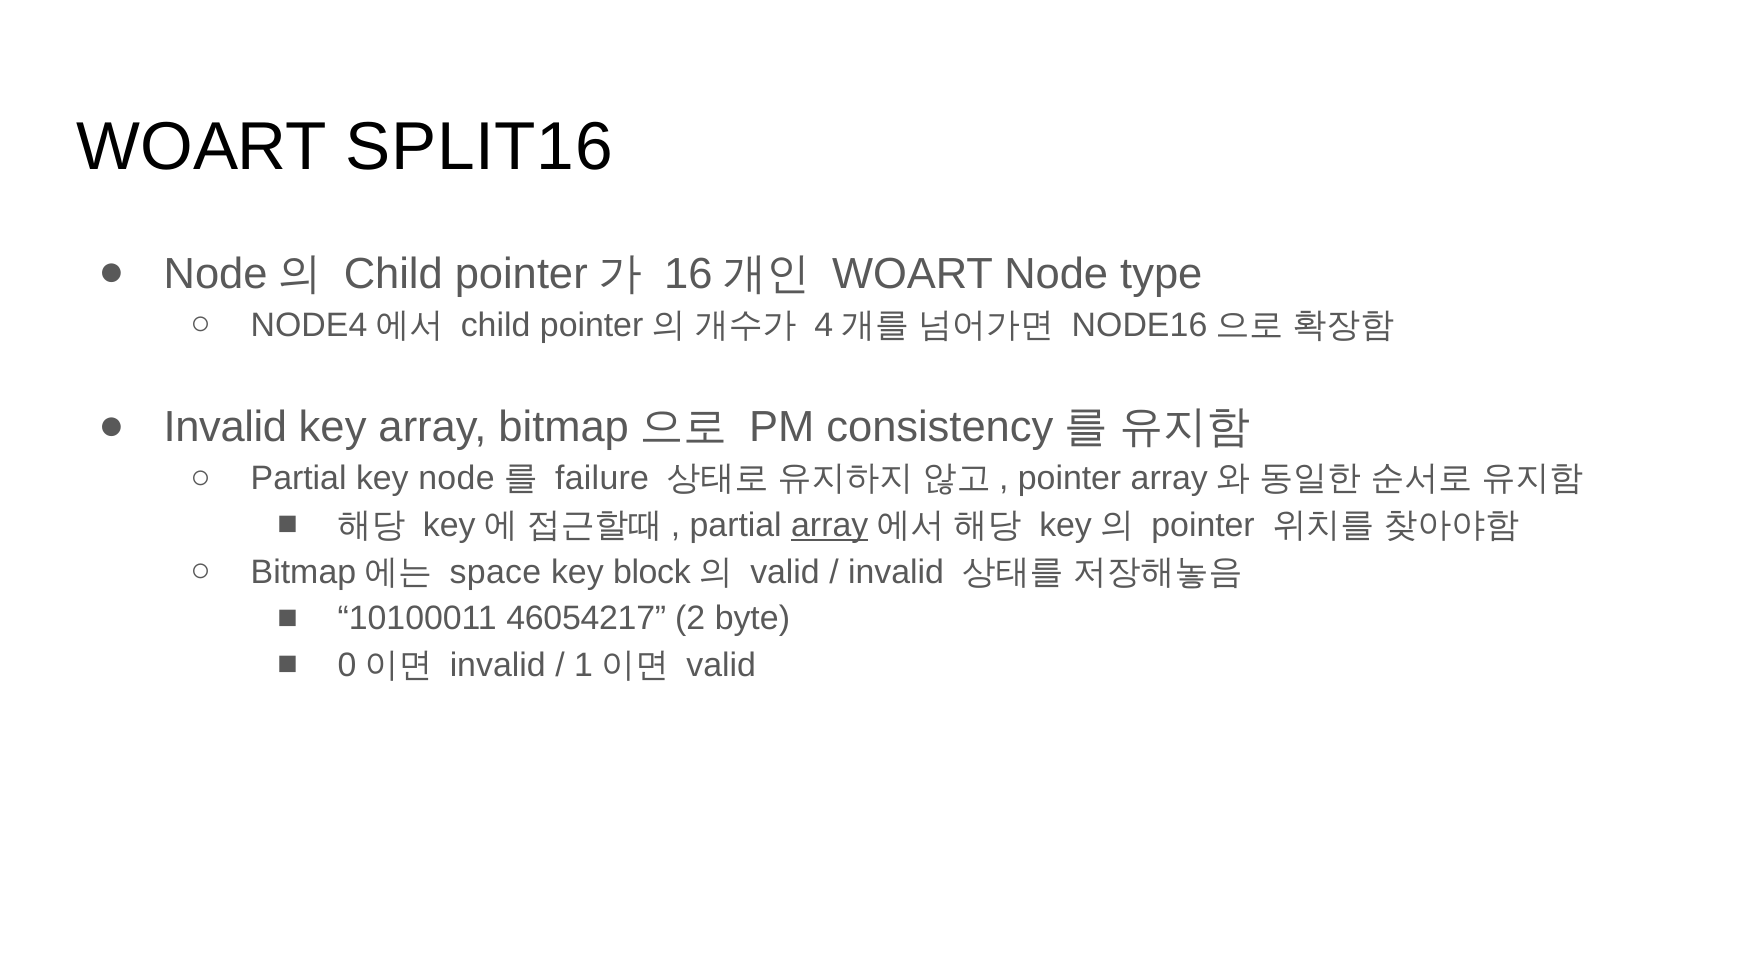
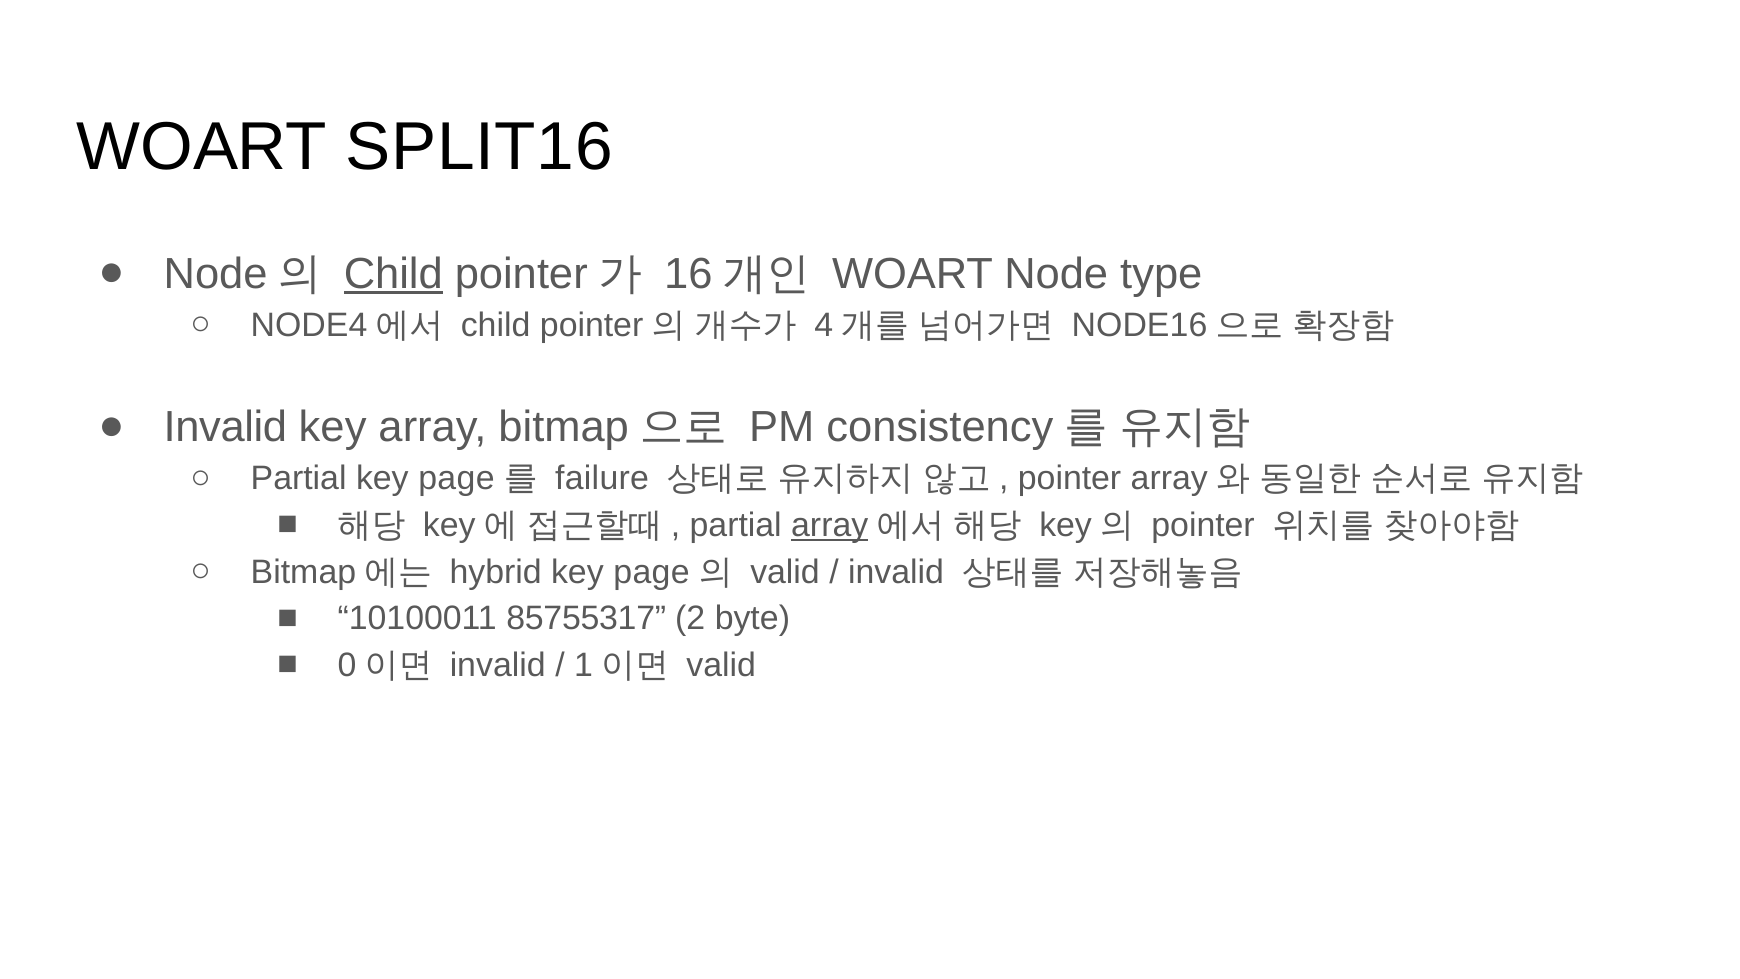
Child underline: none -> present (393, 274)
Partial key node: node -> page (456, 479)
space: space -> hybrid (496, 572)
block: block -> page (652, 572)
46054217: 46054217 -> 85755317 (586, 619)
